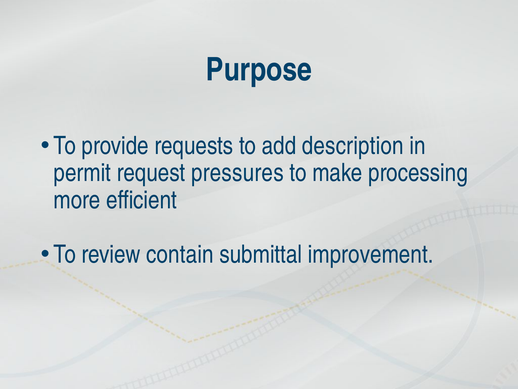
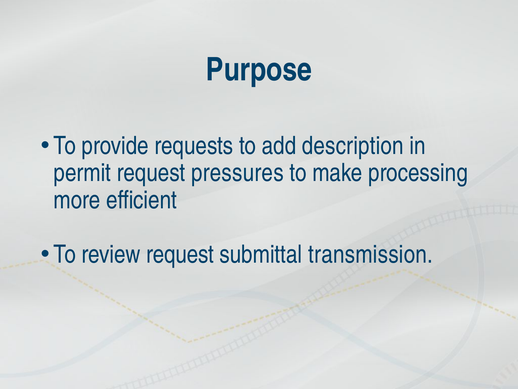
review contain: contain -> request (180, 254)
improvement: improvement -> transmission (371, 254)
